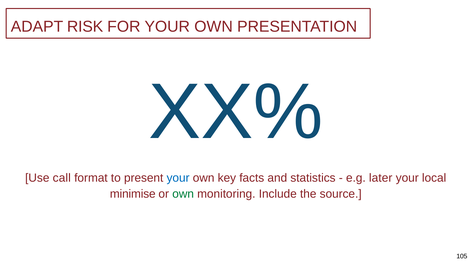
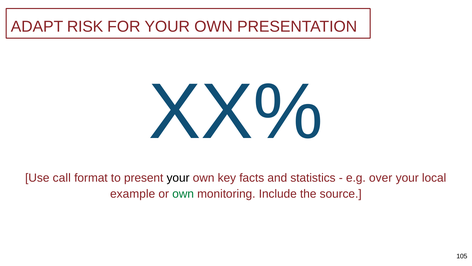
your colour: blue -> black (178, 177)
later: later -> over (381, 177)
minimise: minimise -> example (133, 194)
